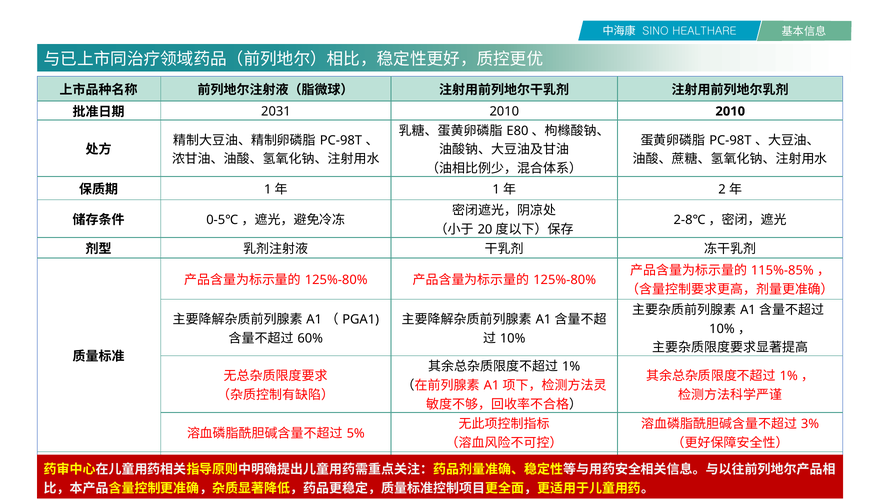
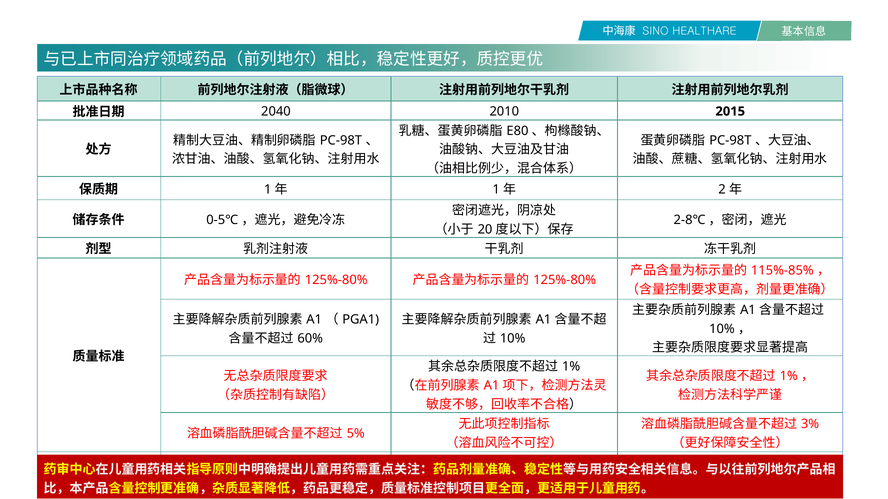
2031: 2031 -> 2040 (276, 111)
2010 2010: 2010 -> 2015 (730, 111)
